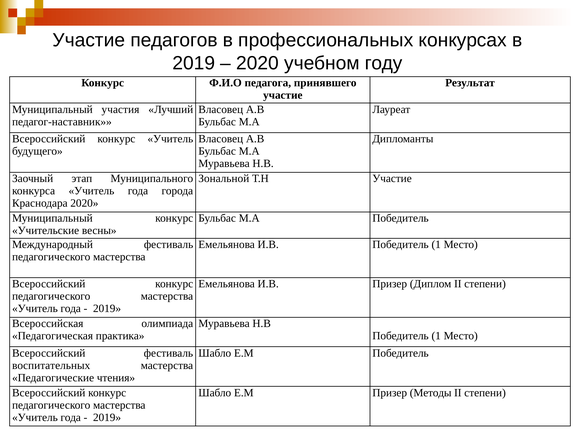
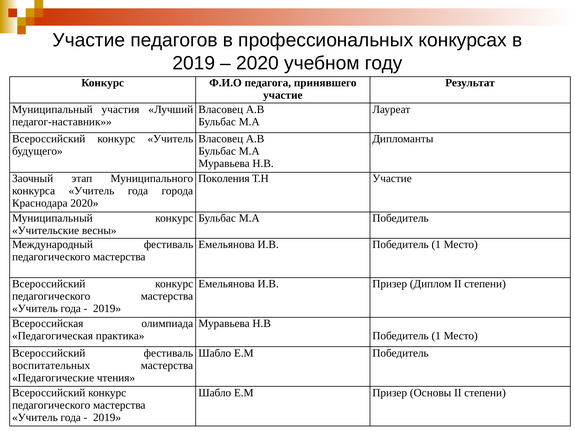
Зональной: Зональной -> Поколения (224, 179)
Методы: Методы -> Основы (431, 393)
